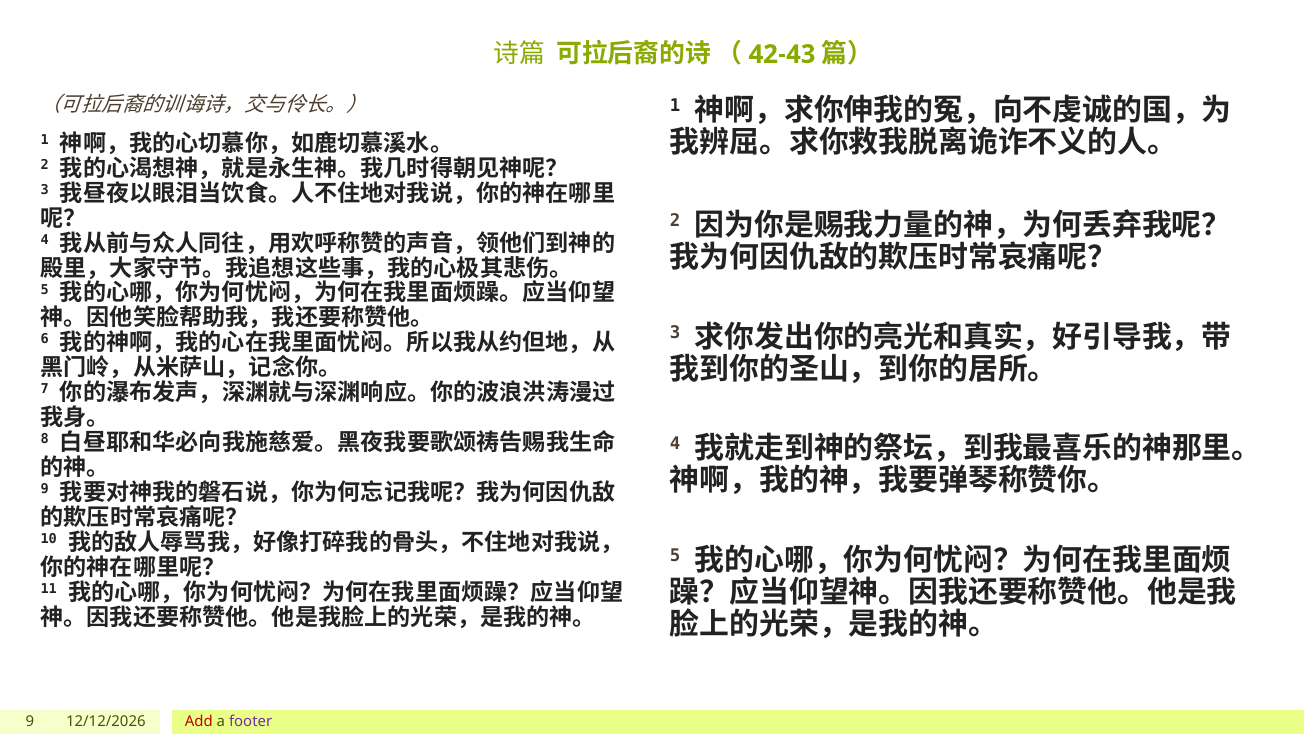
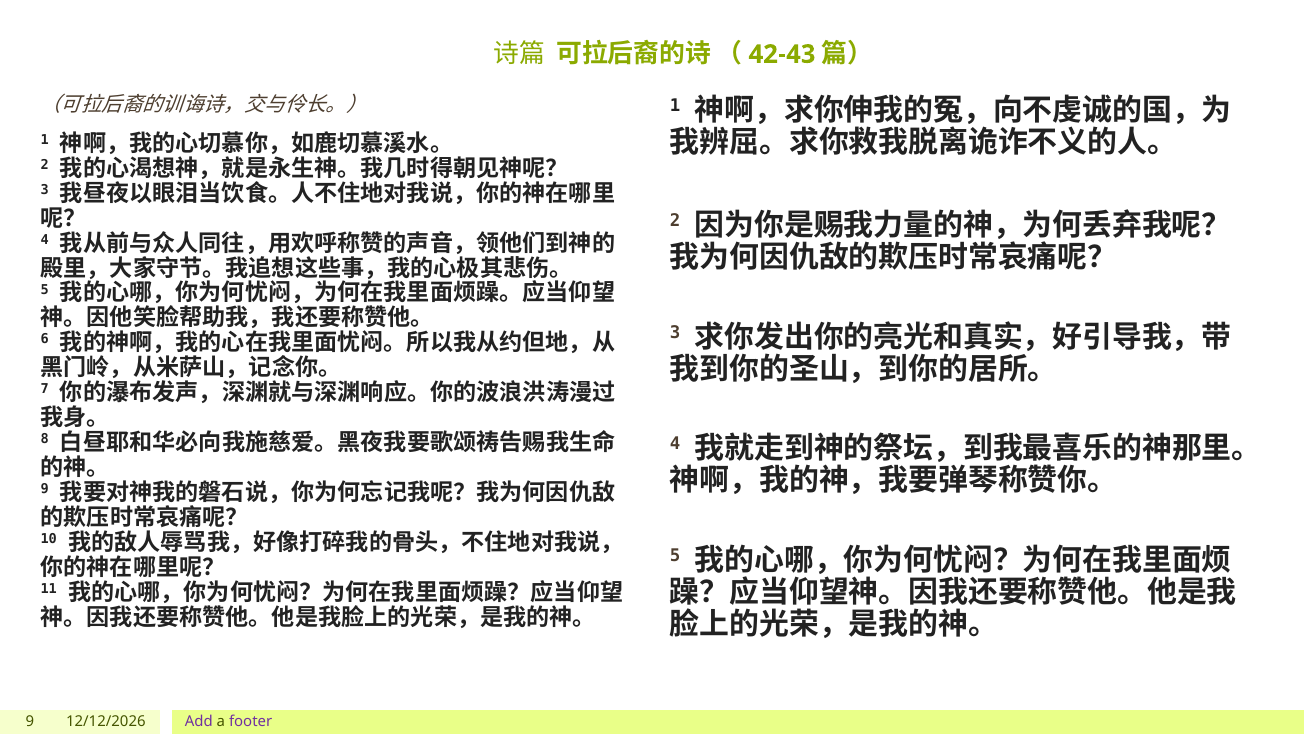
Add colour: red -> purple (199, 721)
